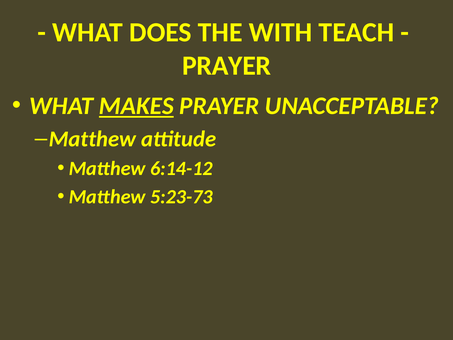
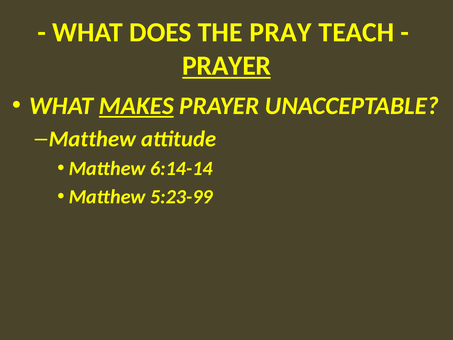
WITH: WITH -> PRAY (280, 32)
PRAYER underline: none -> present (227, 66)
6:14-12: 6:14-12 -> 6:14-14 (181, 169)
5:23-73: 5:23-73 -> 5:23-99 (181, 197)
